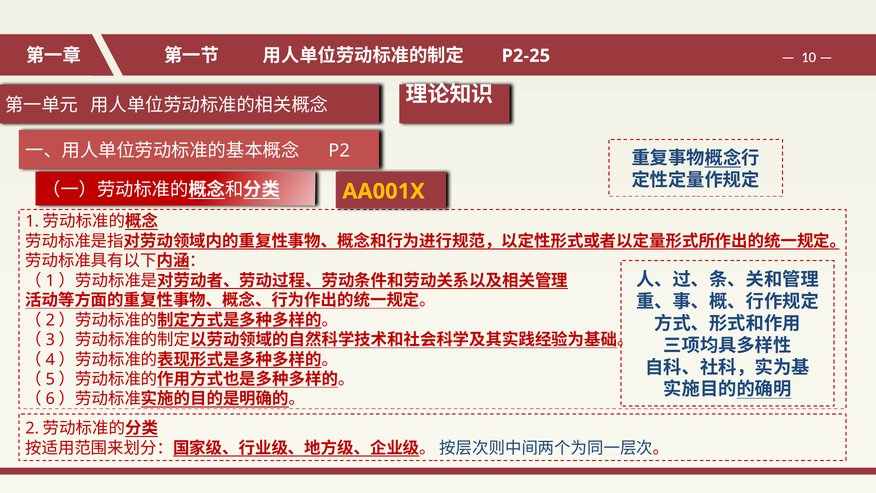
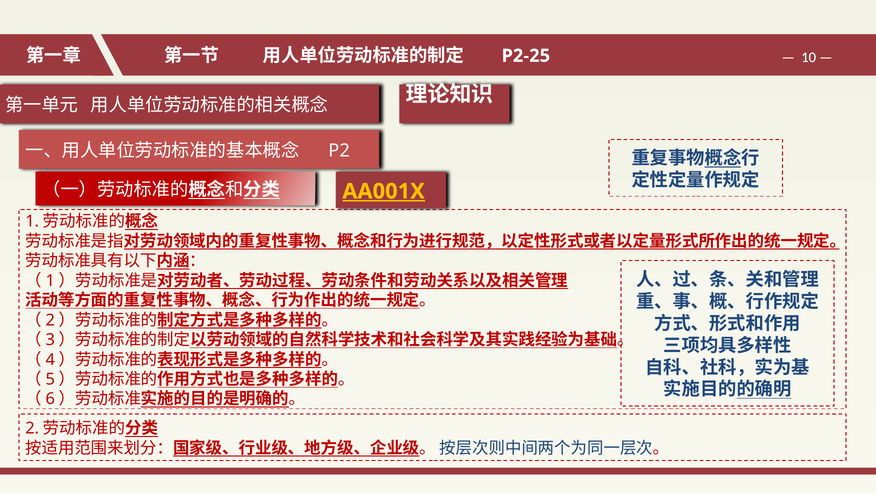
AA001X underline: none -> present (384, 191)
